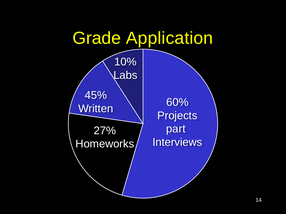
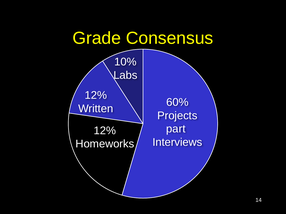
Application: Application -> Consensus (170, 38)
45%: 45% -> 12% (96, 95)
27%: 27% -> 12% (105, 131)
